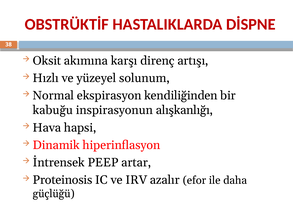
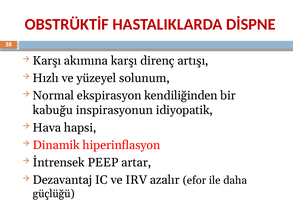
Oksit: Oksit -> Karşı (47, 61)
alışkanlığı: alışkanlığı -> idiyopatik (184, 111)
Proteinosis: Proteinosis -> Dezavantaj (63, 181)
